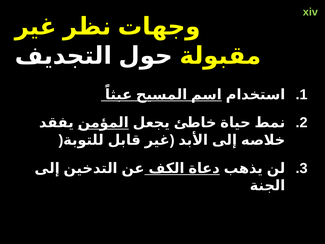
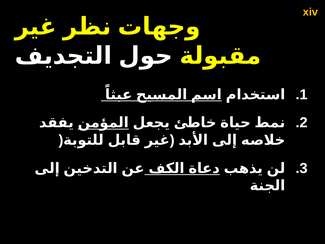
xiv colour: light green -> yellow (310, 12)
